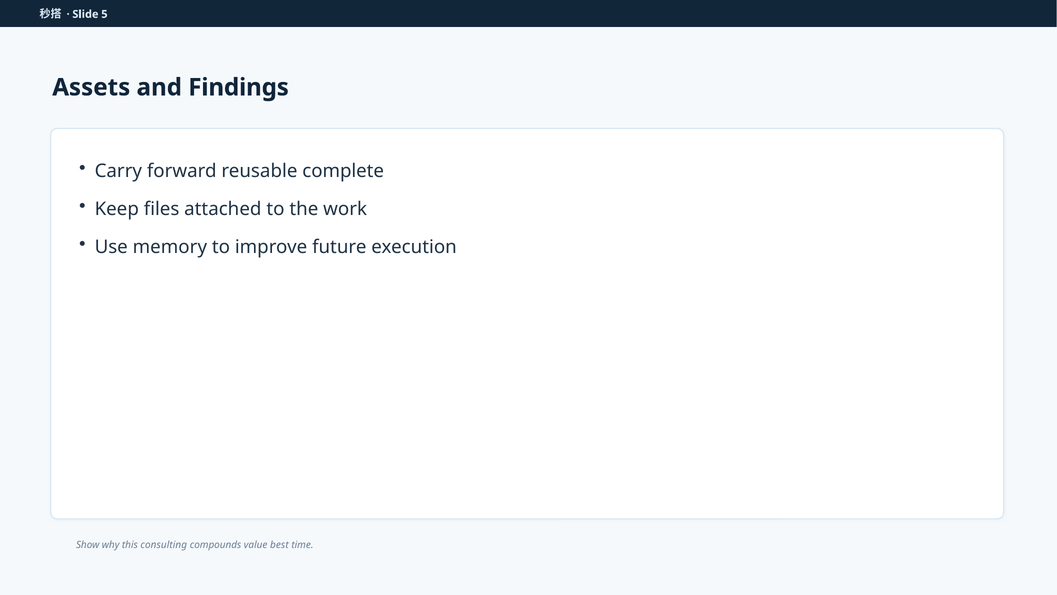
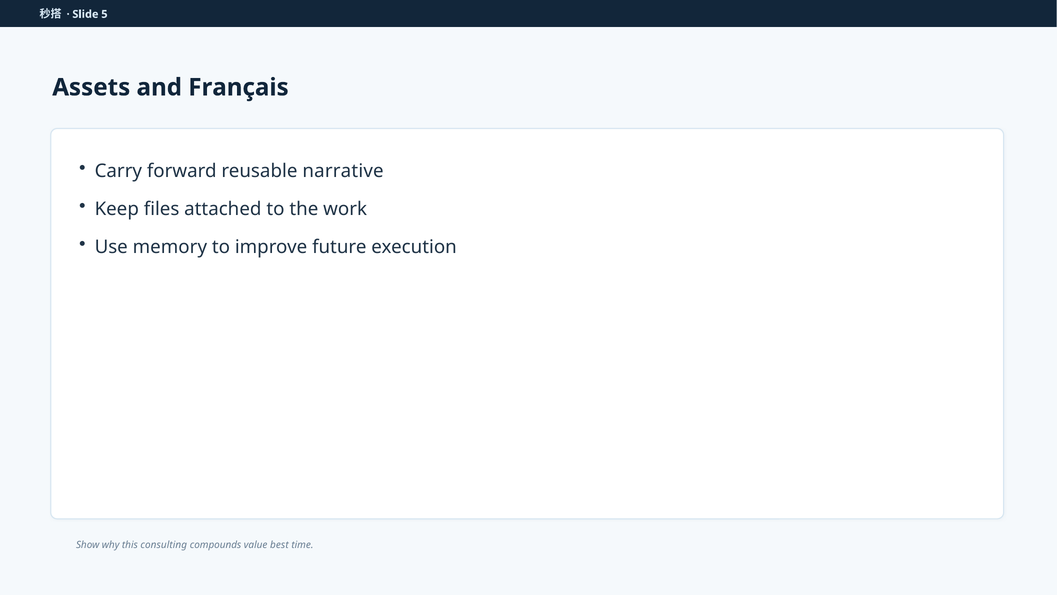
Findings: Findings -> Français (238, 87)
complete: complete -> narrative (343, 171)
